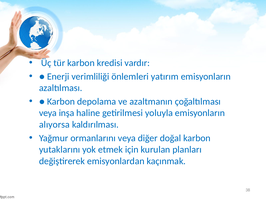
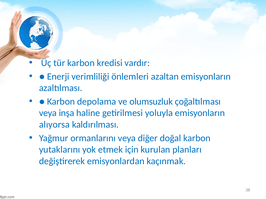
yatırım: yatırım -> azaltan (165, 77)
azaltmanın: azaltmanın -> olumsuzluk (151, 102)
